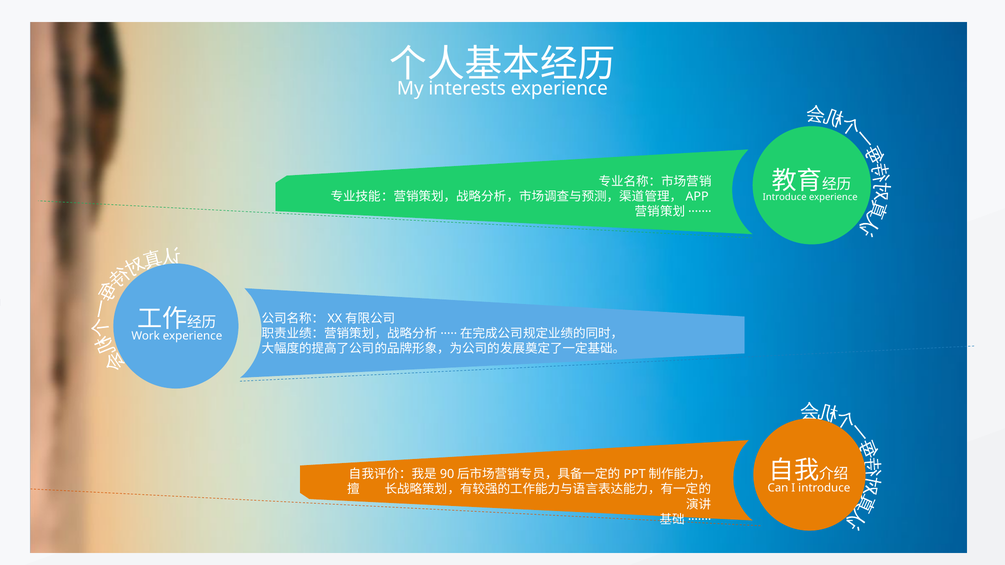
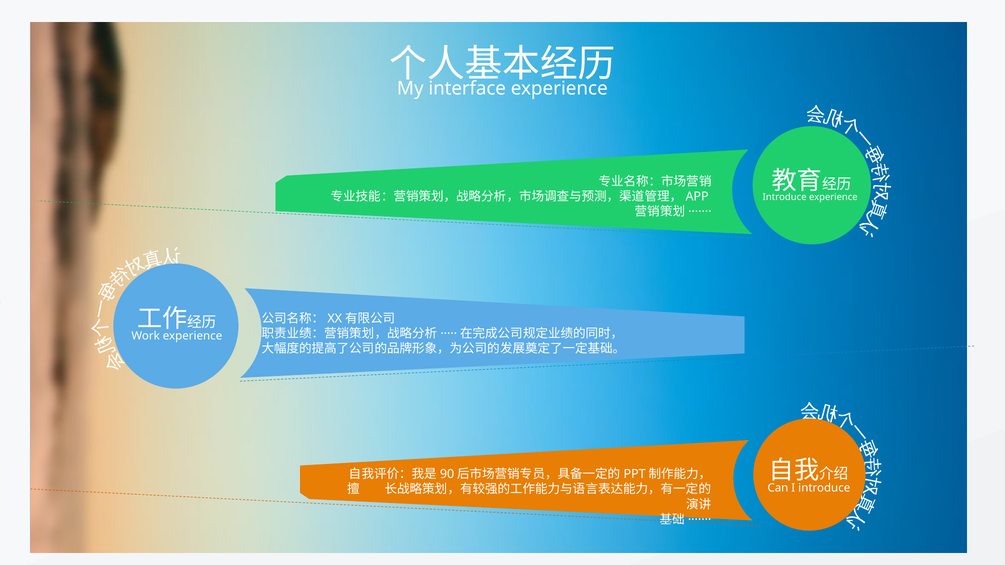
interests: interests -> interface (467, 89)
